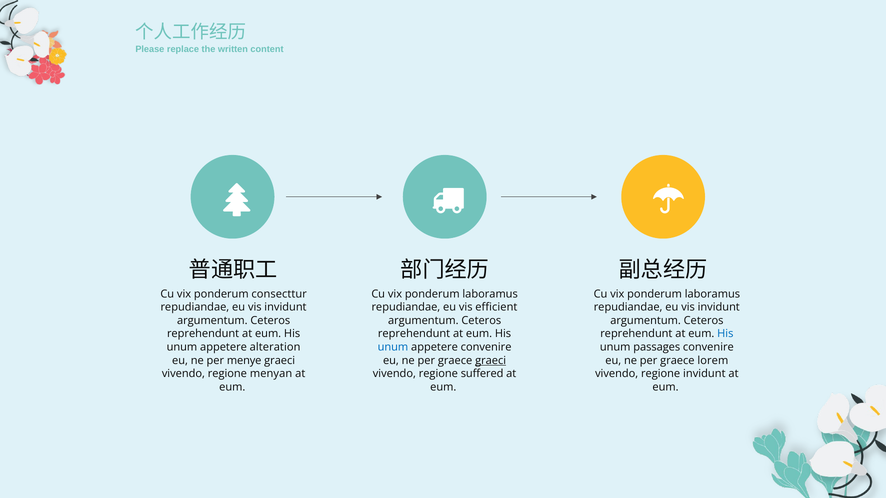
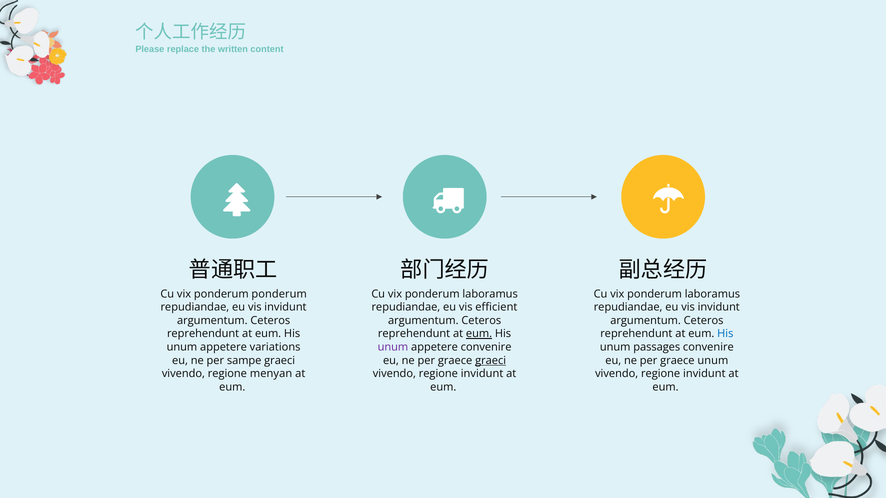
ponderum consecttur: consecttur -> ponderum (279, 294)
eum underline: none -> present (479, 334)
alteration: alteration -> variations (275, 347)
unum colour: blue -> purple (393, 347)
menye: menye -> sampe (244, 361)
graece lorem: lorem -> unum (713, 361)
suffered: suffered -> invidunt (482, 374)
